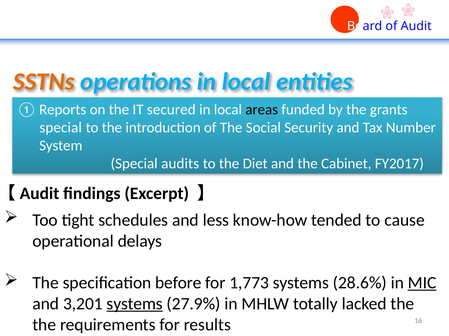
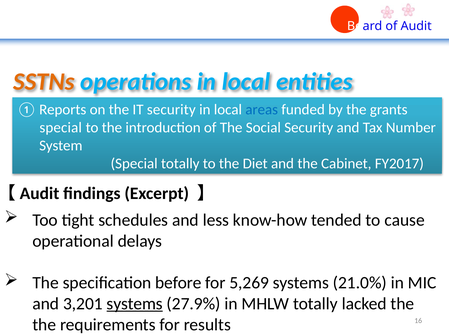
IT secured: secured -> security (171, 110)
areas colour: black -> blue (262, 110)
Special audits: audits -> totally (180, 164)
1,773: 1,773 -> 5,269 (249, 283)
28.6%: 28.6% -> 21.0% (360, 283)
MIC underline: present -> none (422, 283)
